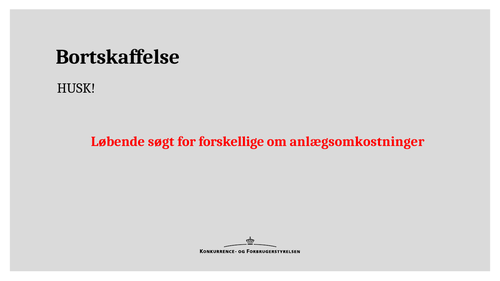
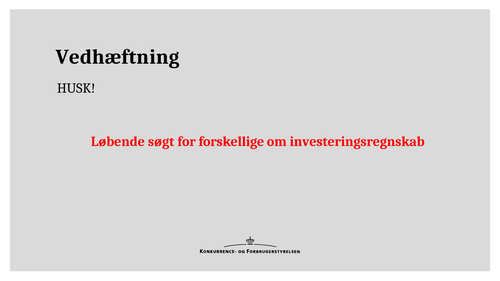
Bortskaffelse: Bortskaffelse -> Vedhæftning (118, 57)
anlægsomkostninger: anlægsomkostninger -> investeringsregnskab (357, 142)
